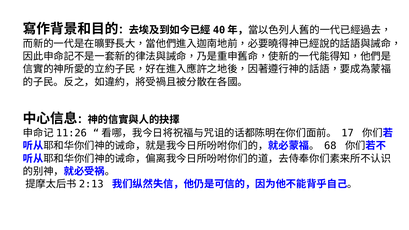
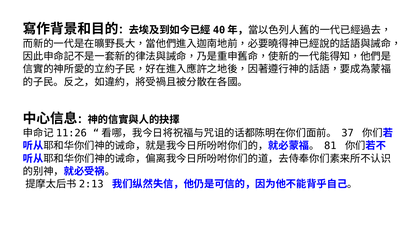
17: 17 -> 37 (348, 133)
68: 68 -> 81 (330, 146)
